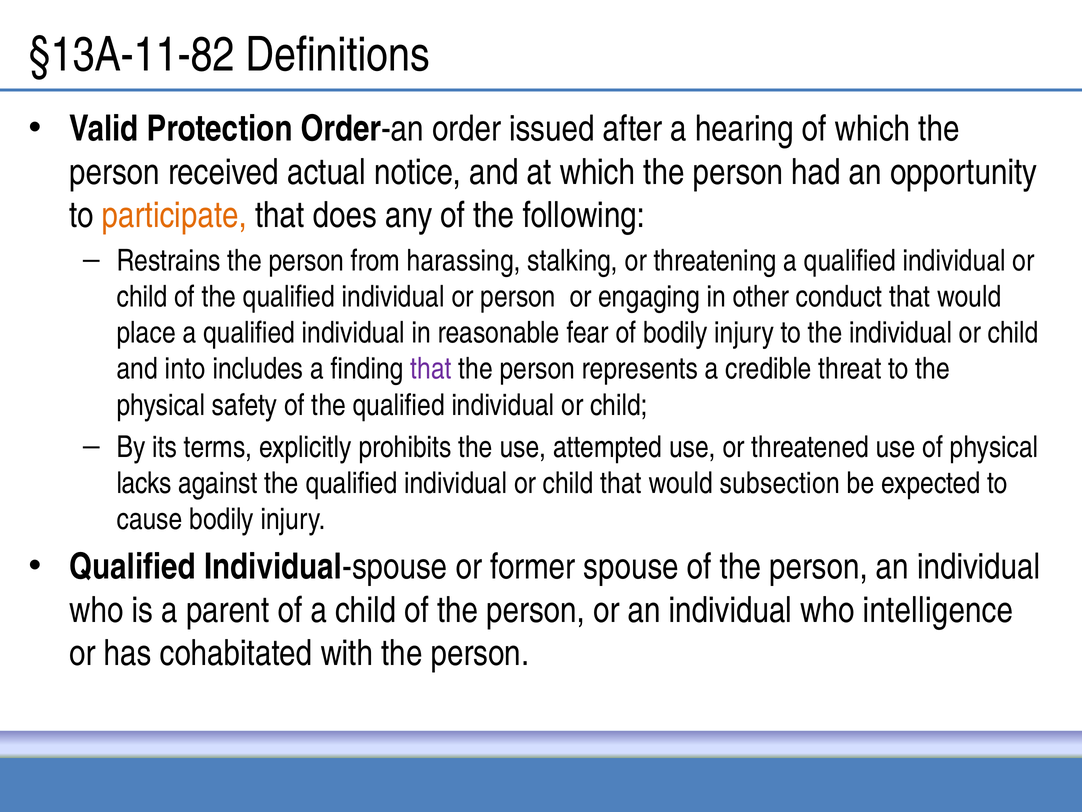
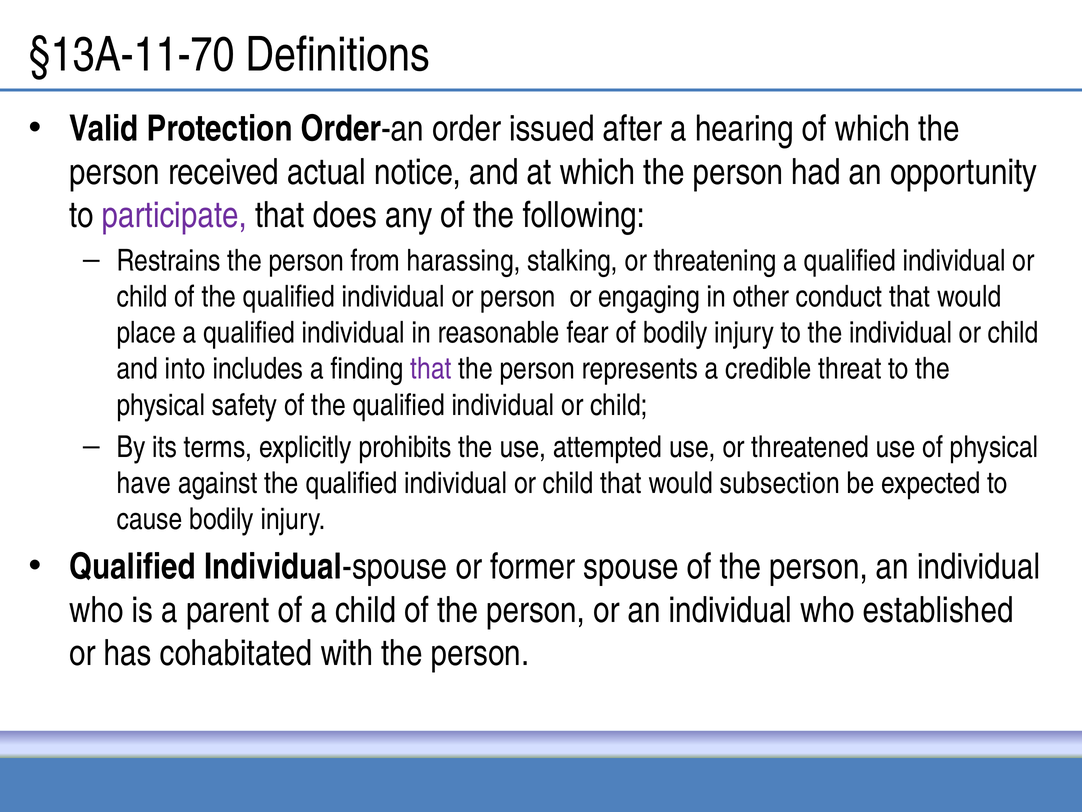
§13A-11-82: §13A-11-82 -> §13A-11-70 (132, 55)
participate colour: orange -> purple (174, 215)
lacks: lacks -> have (144, 483)
intelligence: intelligence -> established (938, 610)
